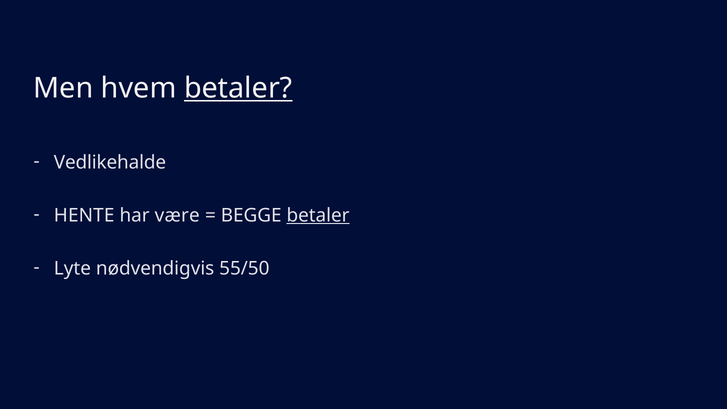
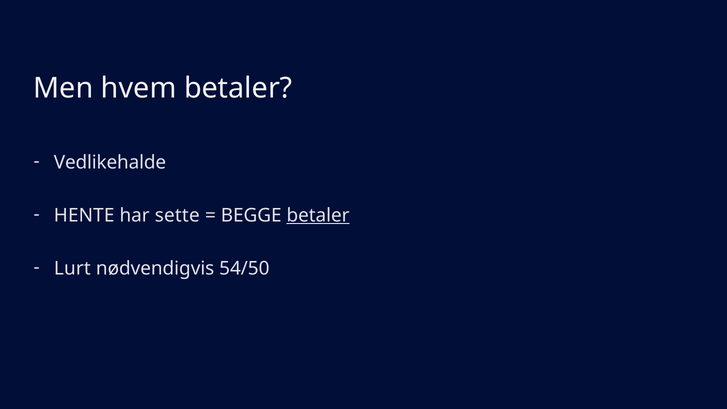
betaler underline: present -> none (238, 88)
være: være -> sette (177, 215)
Lyte: Lyte -> Lurt (72, 268)
55/50: 55/50 -> 54/50 (244, 268)
